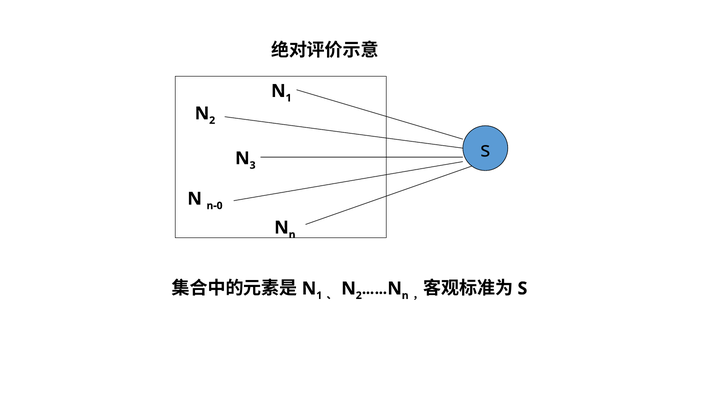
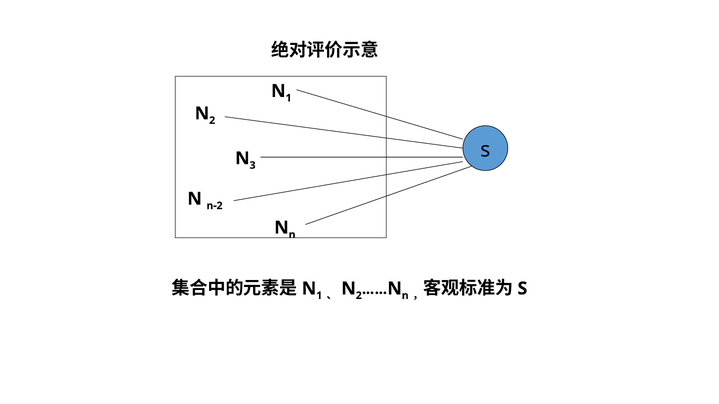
n-0: n-0 -> n-2 (215, 206)
